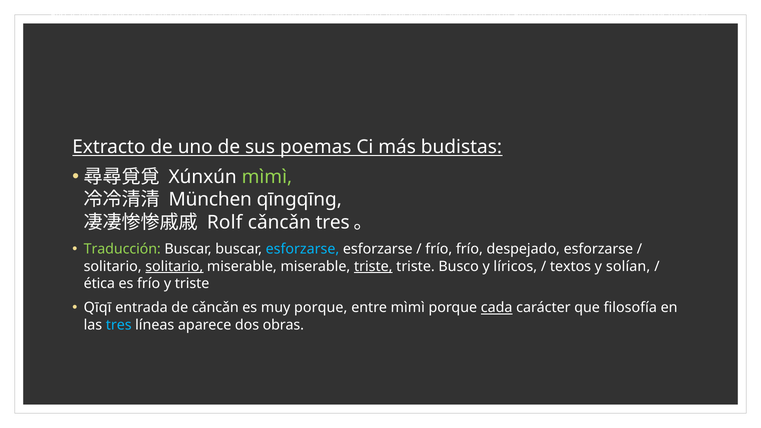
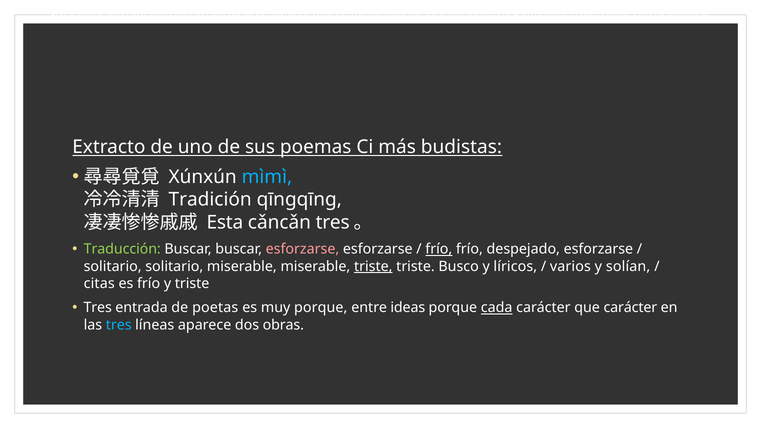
mìmì colour: light green -> light blue (267, 177)
München: München -> Tradición (210, 200)
Rolf: Rolf -> Esta (225, 223)
esforzarse colour: light blue -> pink (302, 249)
frío underline: none -> present (439, 249)
solitario underline: present -> none (174, 266)
textos: textos -> varios (570, 266)
ética: ética -> citas (99, 284)
Qīqī: Qīqī -> Tres (98, 308)
de cǎncǎn: cǎncǎn -> poetas (215, 308)
entre mìmì: mìmì -> ideas (408, 308)
que filosofía: filosofía -> carácter (630, 308)
